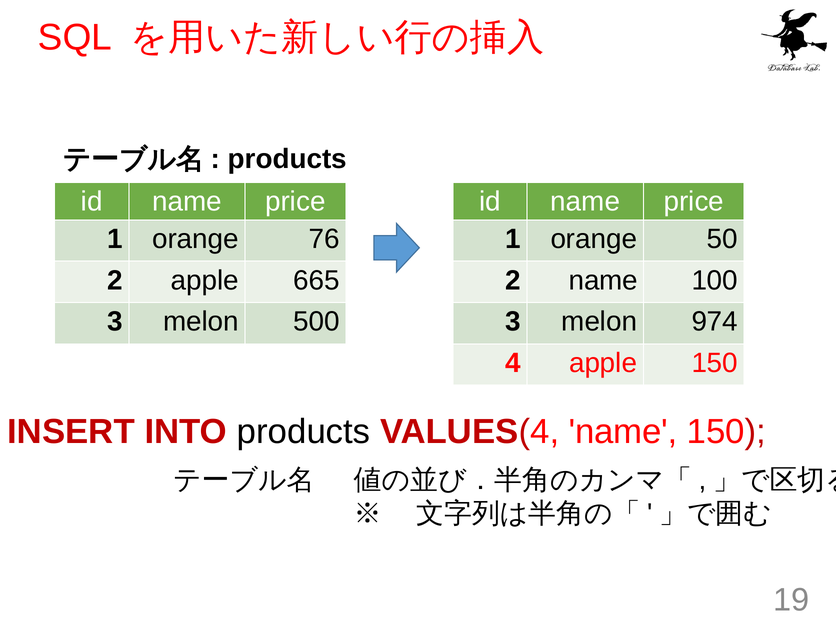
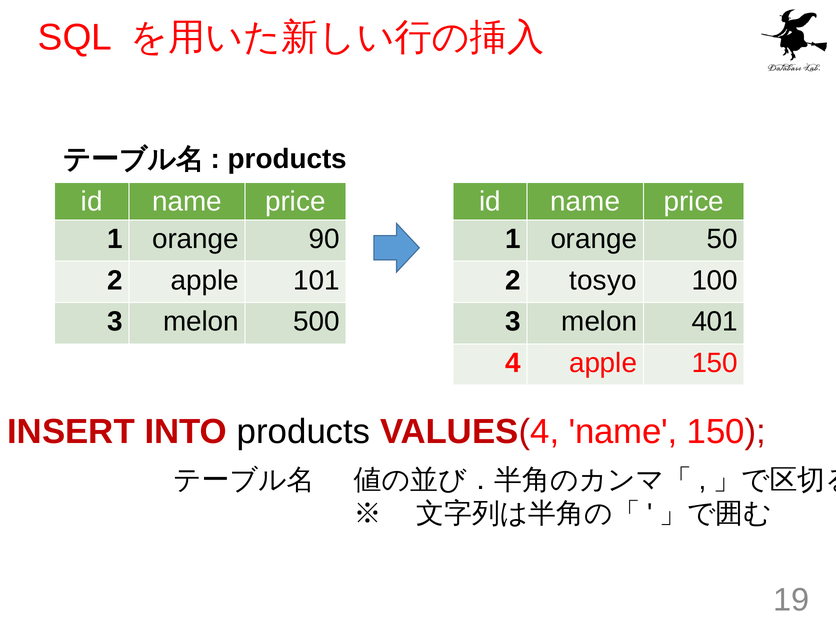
76: 76 -> 90 (324, 239)
665: 665 -> 101 (316, 280)
2 name: name -> tosyo (603, 280)
974: 974 -> 401 (715, 322)
